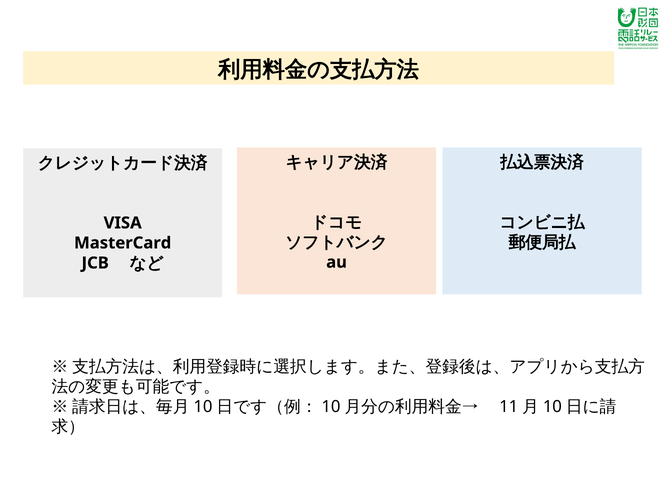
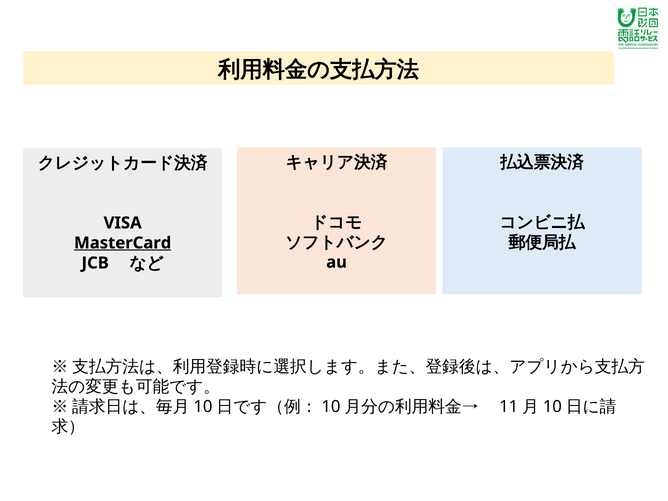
MasterCard underline: none -> present (123, 243)
